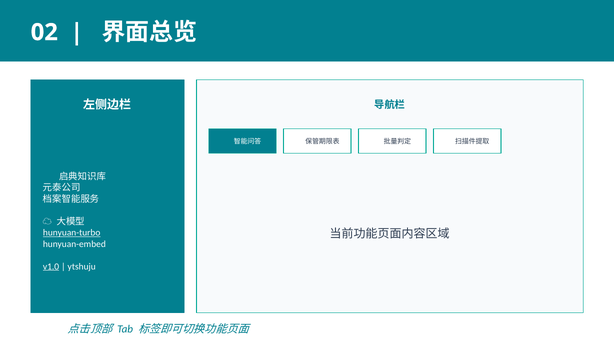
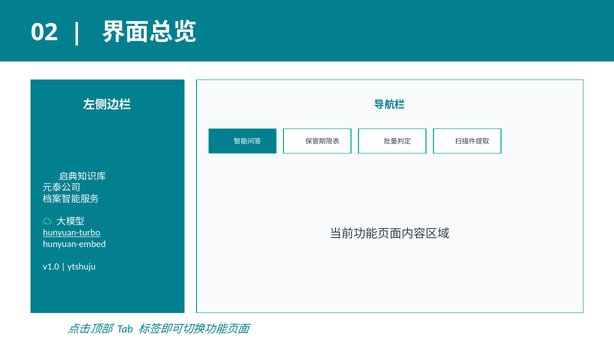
v1.0 underline: present -> none (51, 267)
